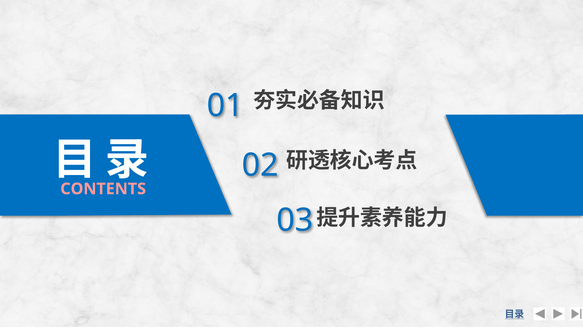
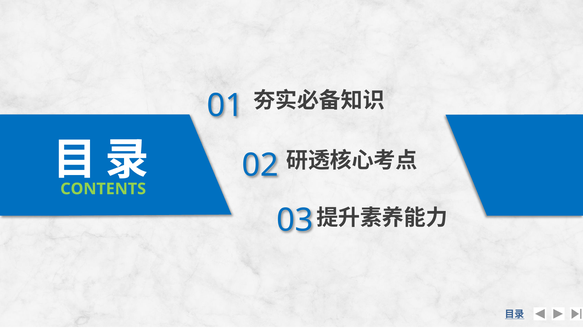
CONTENTS colour: pink -> light green (103, 189)
